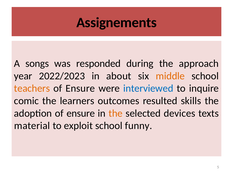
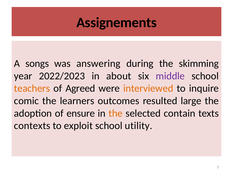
responded: responded -> answering (98, 63)
approach: approach -> skimming (199, 63)
middle colour: orange -> purple (170, 76)
Ensure: Ensure -> Agreed (80, 88)
interviewed colour: blue -> orange (148, 88)
skills: skills -> large (191, 101)
devices: devices -> contain (180, 113)
material: material -> contexts (32, 126)
funny: funny -> utility (139, 126)
